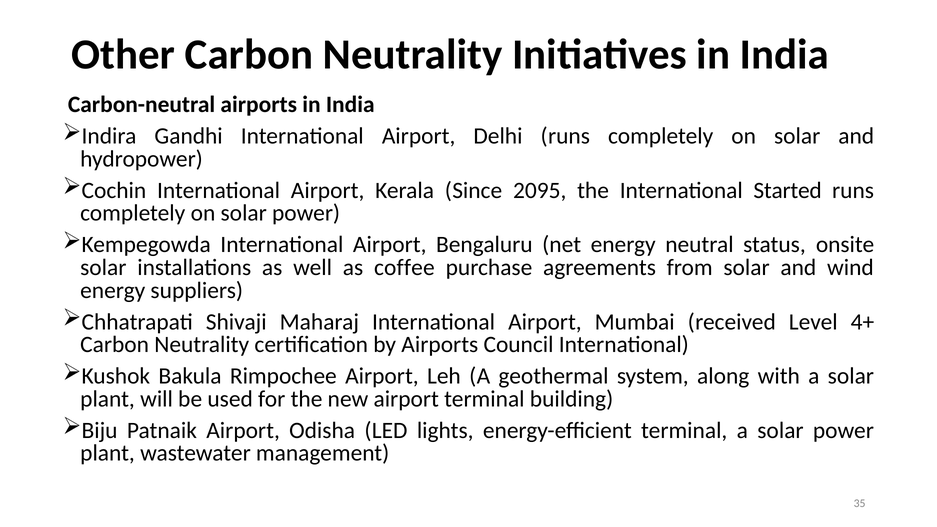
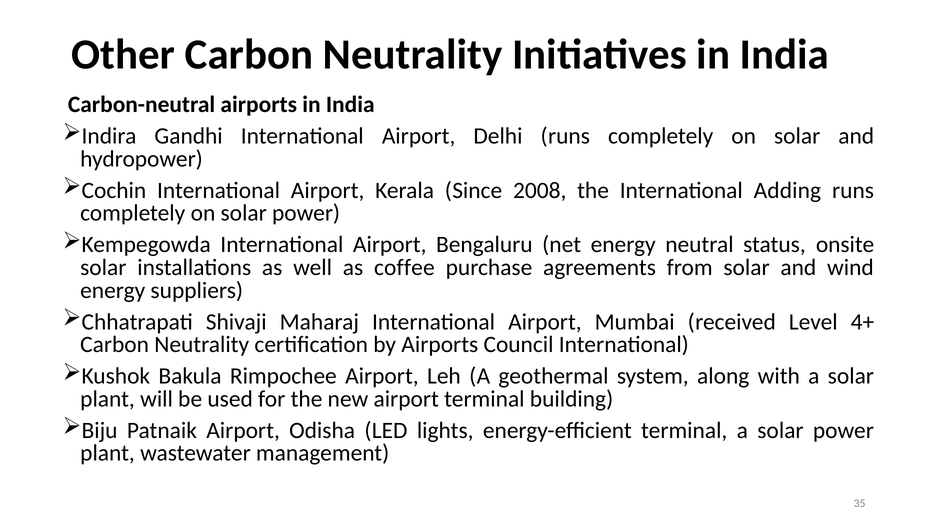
2095: 2095 -> 2008 (540, 190)
Started: Started -> Adding (787, 190)
